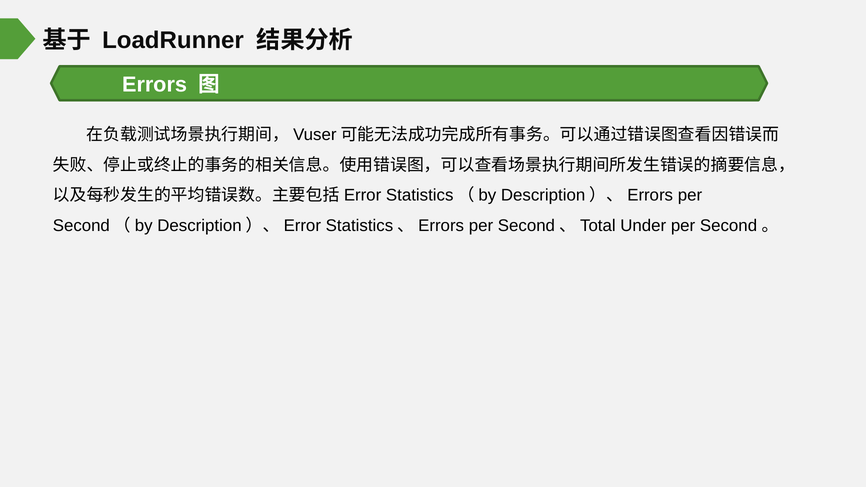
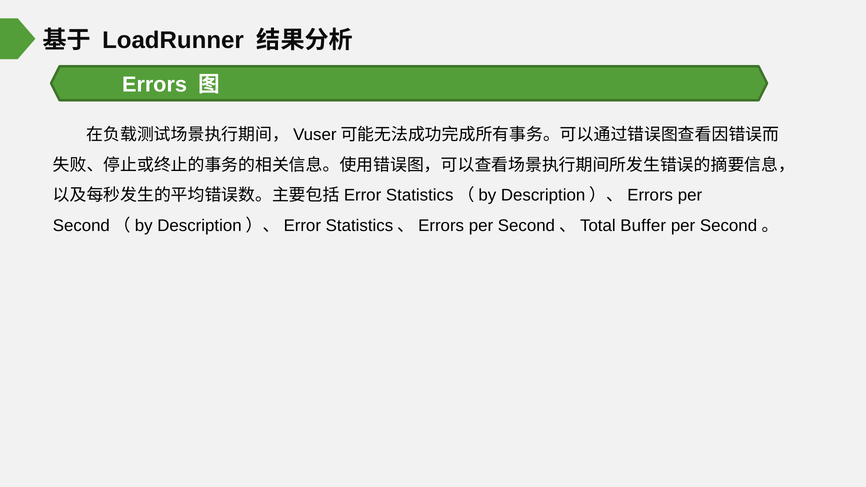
Under: Under -> Buffer (643, 226)
